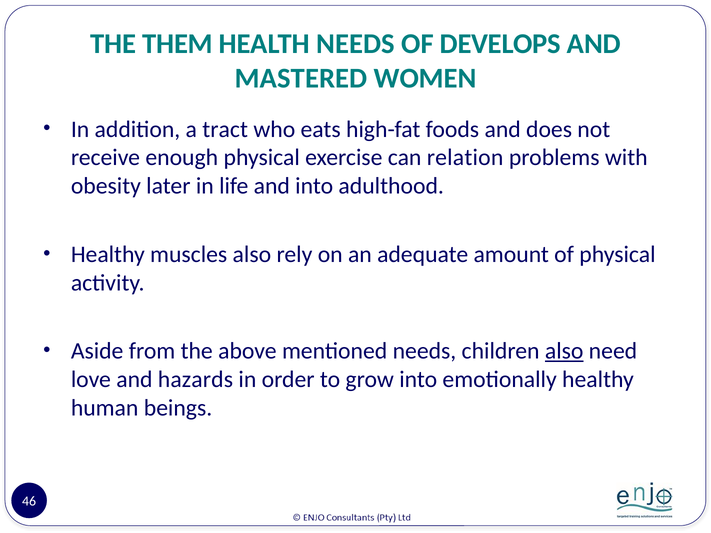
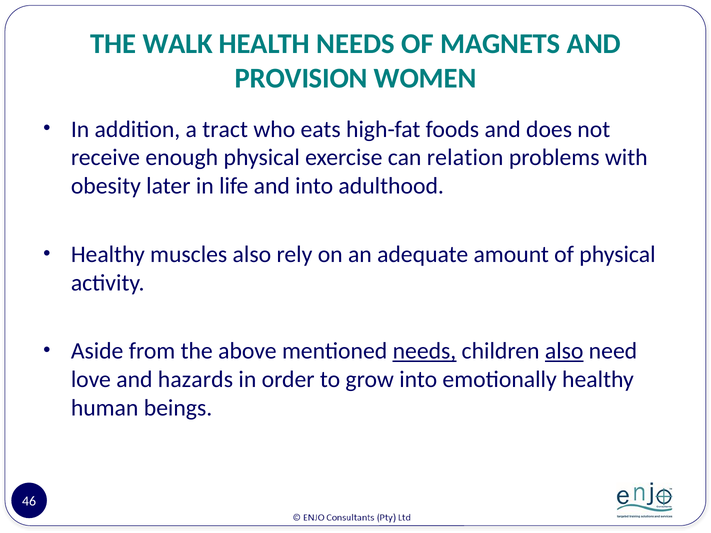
THEM: THEM -> WALK (178, 44)
DEVELOPS: DEVELOPS -> MAGNETS (500, 44)
MASTERED: MASTERED -> PROVISION (301, 78)
needs underline: none -> present (424, 351)
